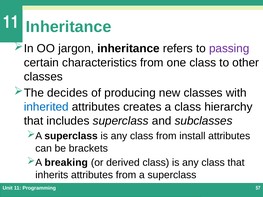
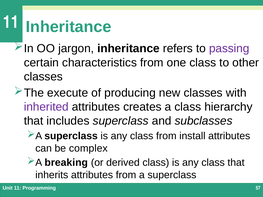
decides: decides -> execute (68, 93)
inherited colour: blue -> purple (46, 107)
brackets: brackets -> complex (88, 148)
